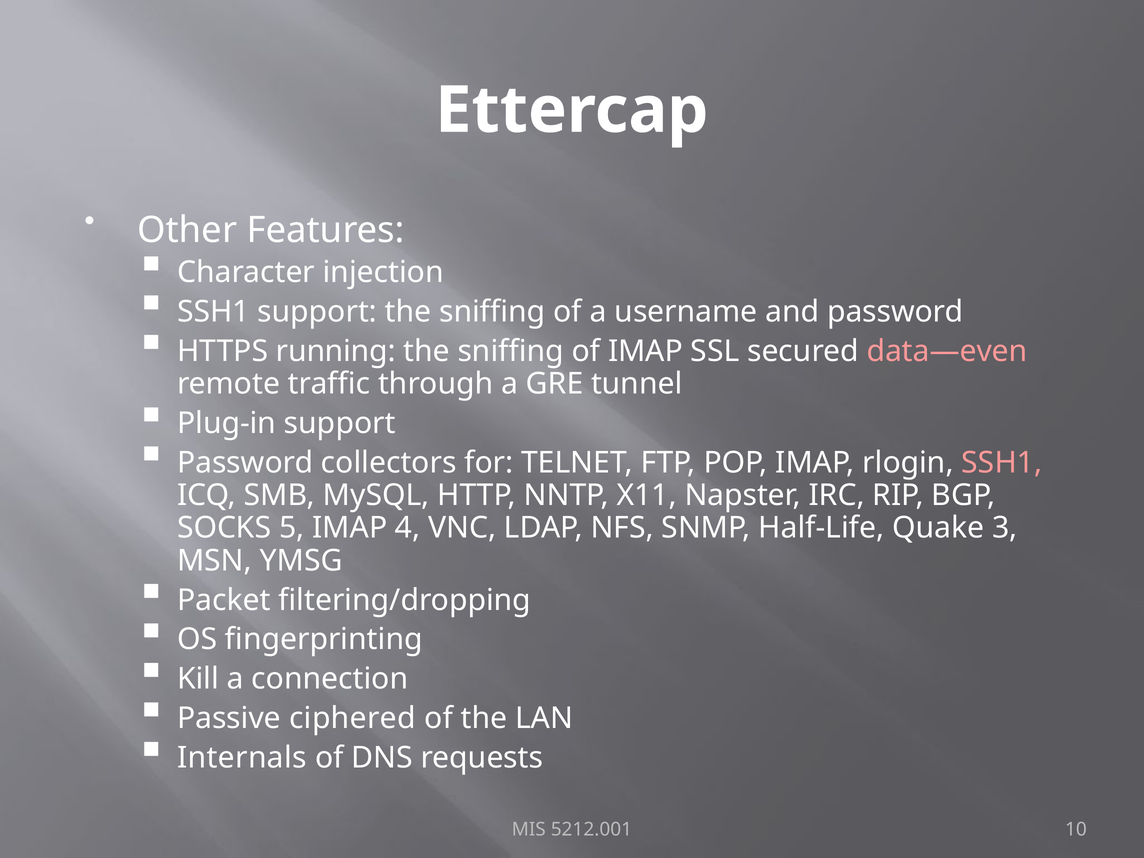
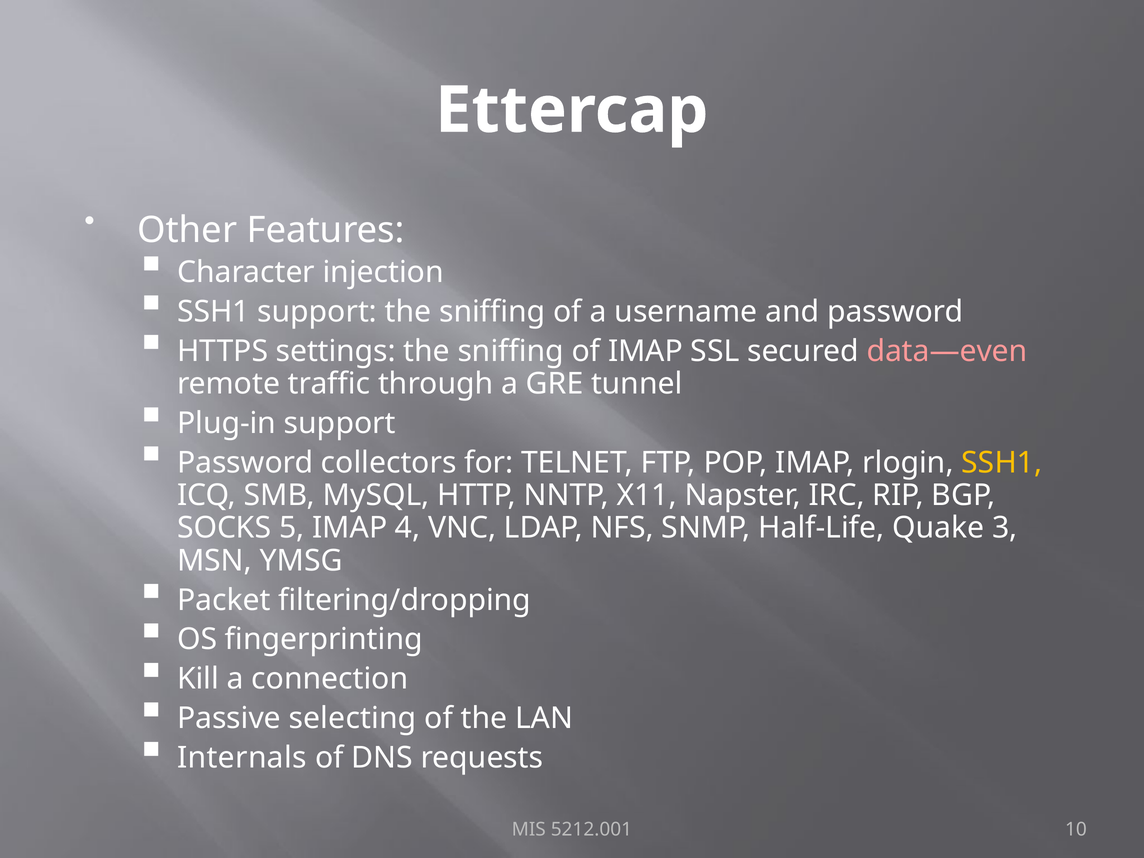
running: running -> settings (336, 351)
SSH1 colour: pink -> yellow (1002, 463)
ciphered: ciphered -> selecting (353, 718)
